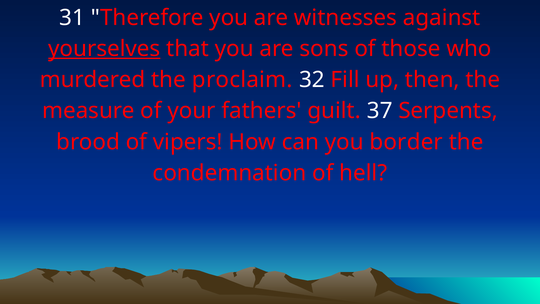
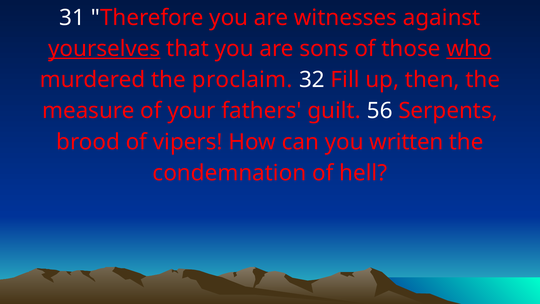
who underline: none -> present (469, 49)
37: 37 -> 56 (380, 111)
border: border -> written (406, 142)
